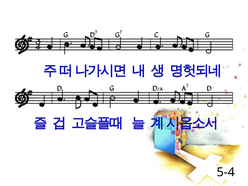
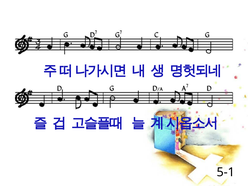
5-4: 5-4 -> 5-1 (226, 172)
